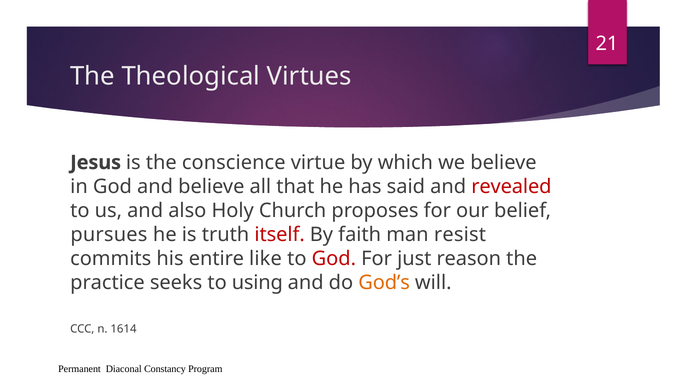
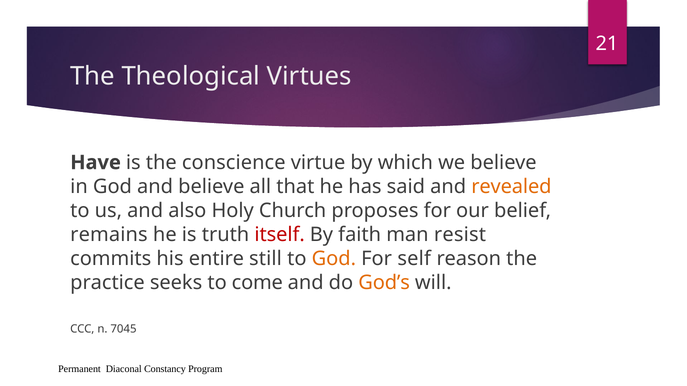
Jesus: Jesus -> Have (96, 163)
revealed colour: red -> orange (511, 187)
pursues: pursues -> remains (109, 235)
like: like -> still (266, 259)
God colour: red -> orange (334, 259)
just: just -> self (414, 259)
using: using -> come (257, 283)
1614: 1614 -> 7045 (123, 329)
